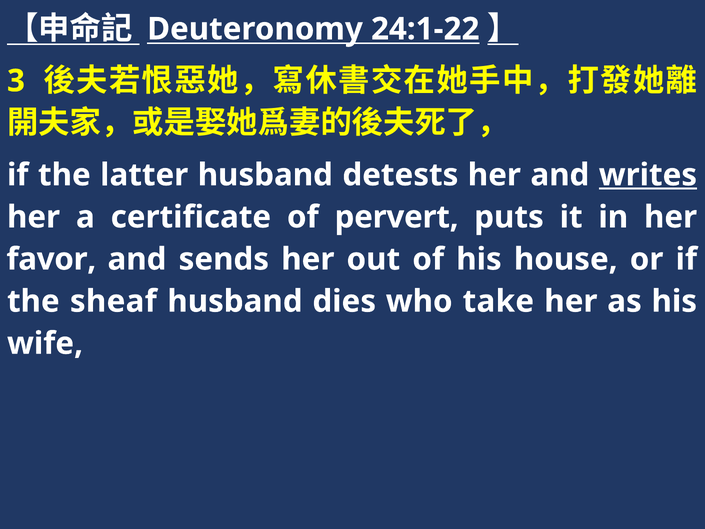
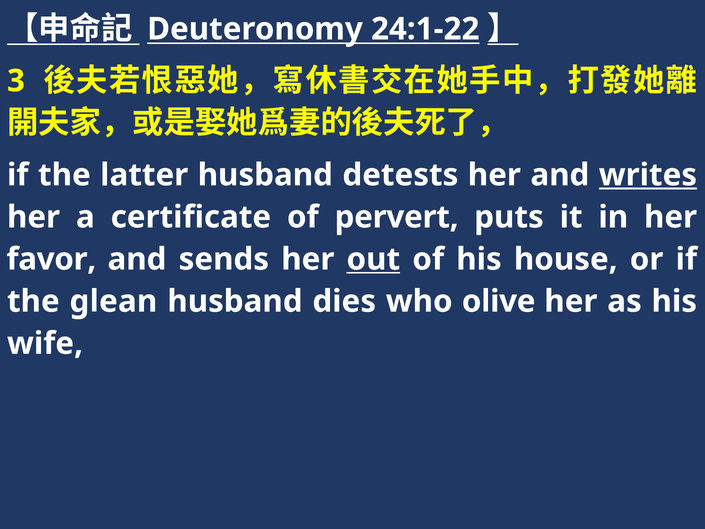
out underline: none -> present (373, 259)
sheaf: sheaf -> glean (113, 301)
take: take -> olive (499, 301)
